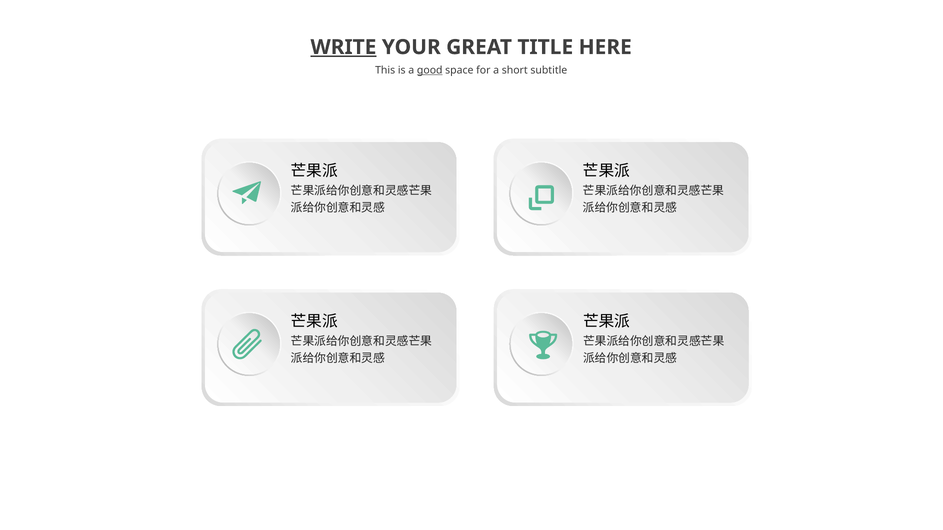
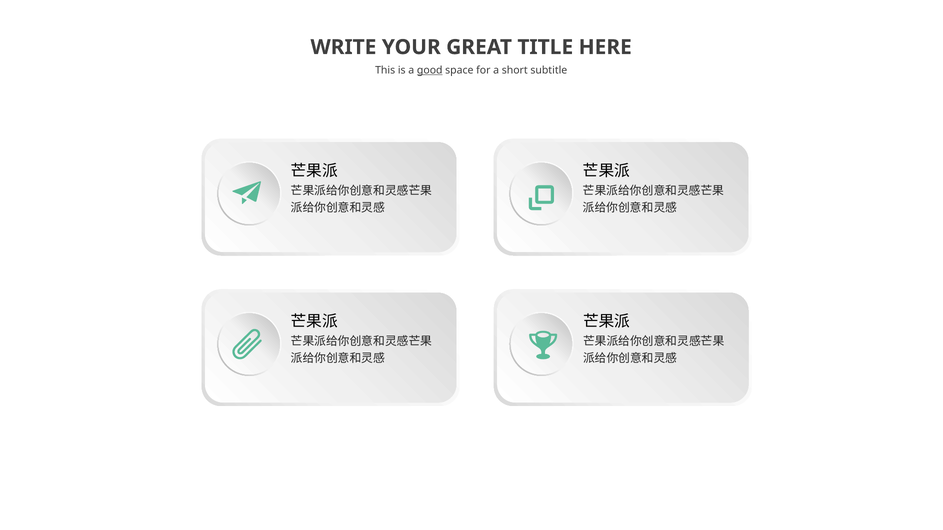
WRITE underline: present -> none (343, 47)
